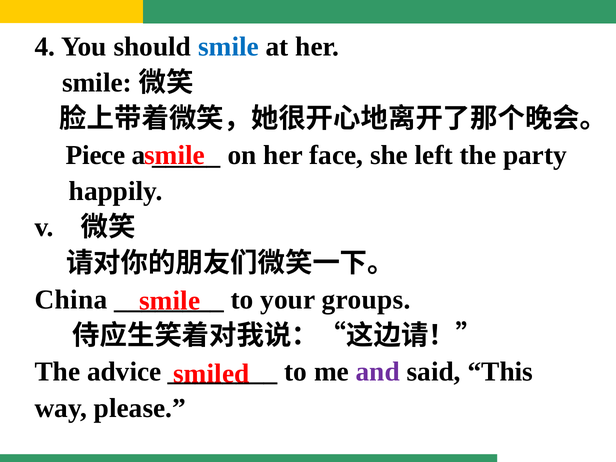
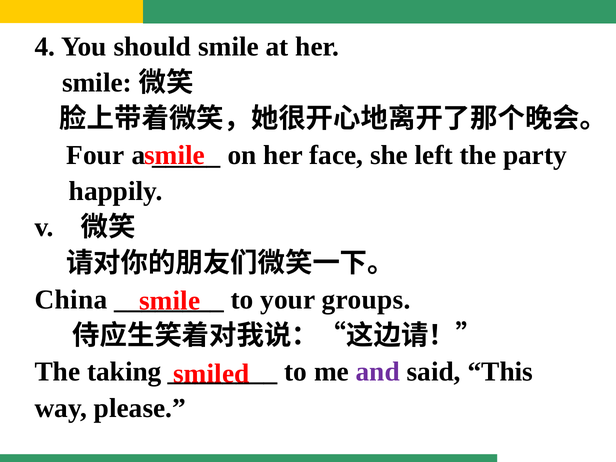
smile colour: blue -> black (228, 47)
Piece: Piece -> Four (95, 155)
advice: advice -> taking (124, 372)
